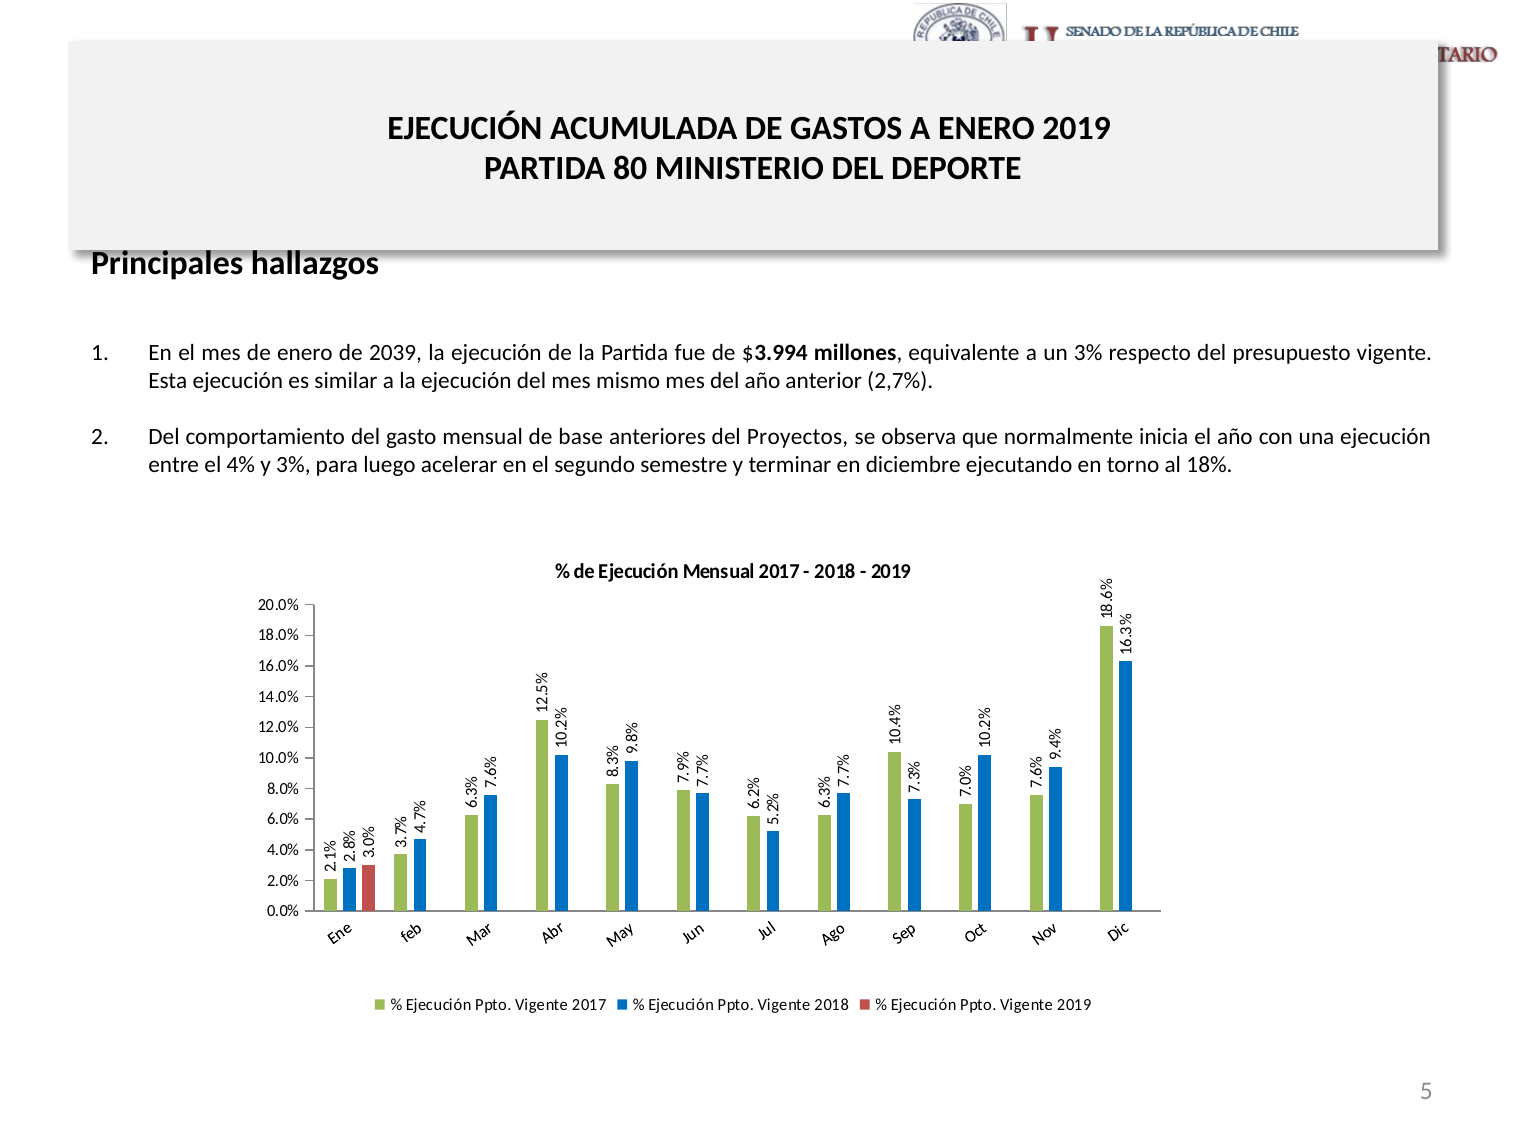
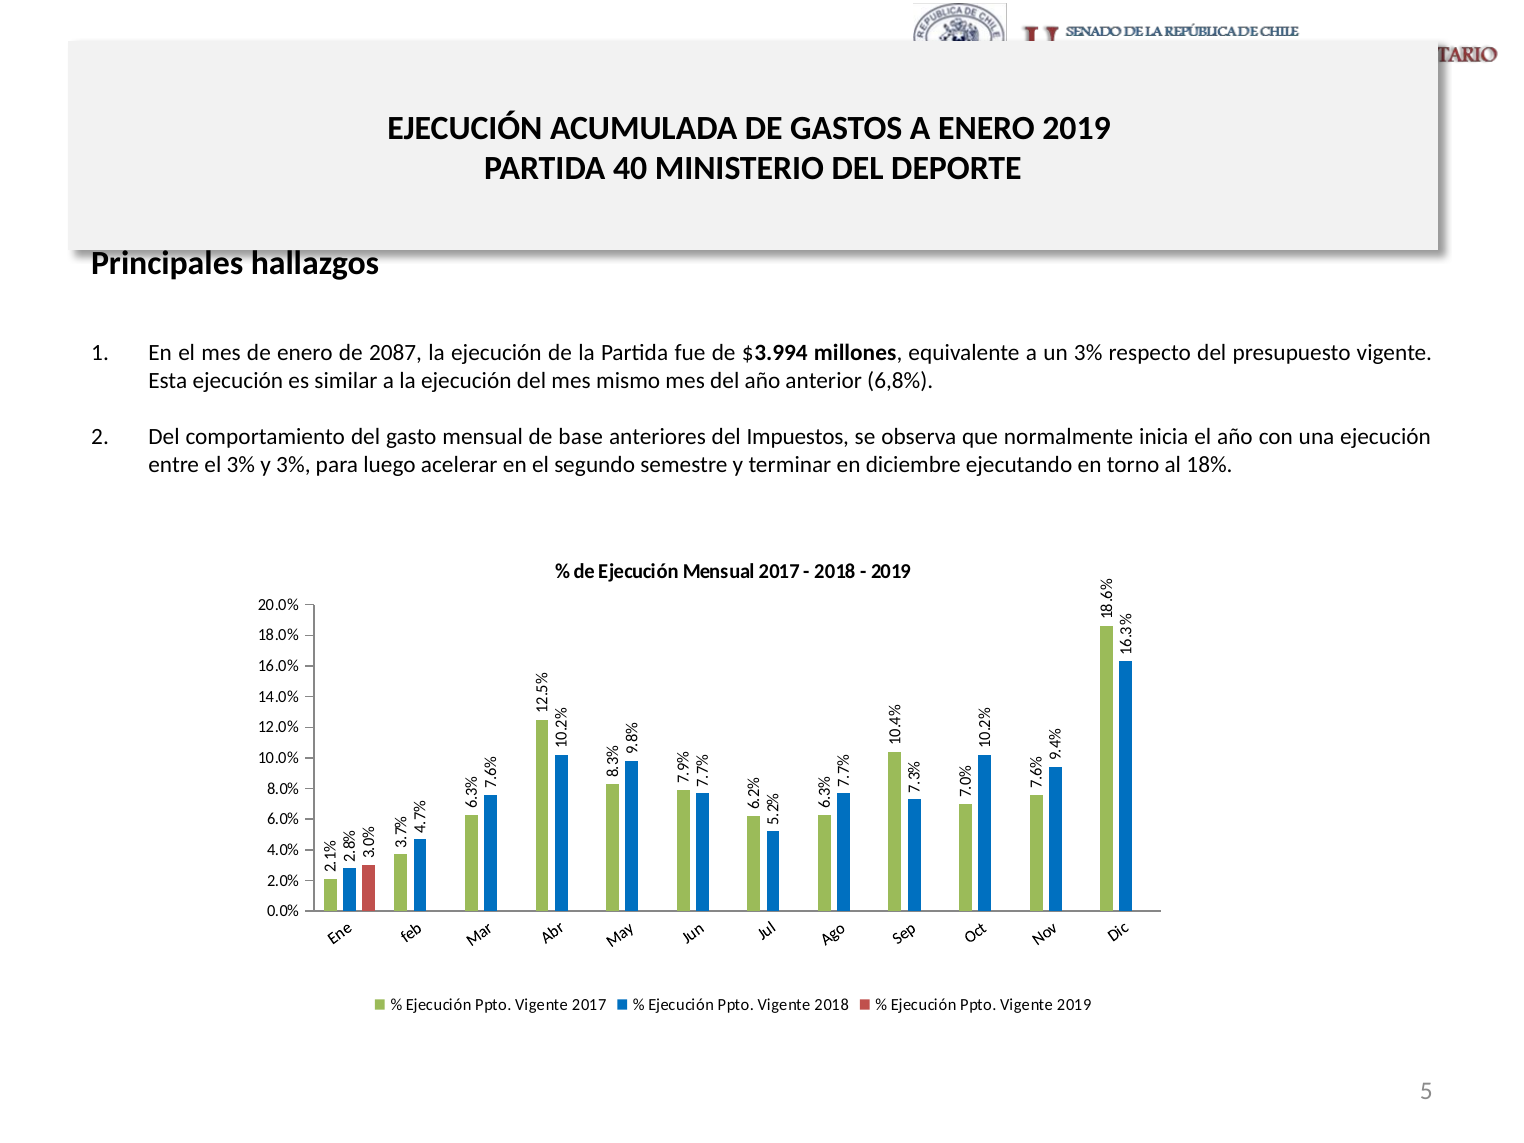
80: 80 -> 40 (630, 168)
2039: 2039 -> 2087 (396, 353)
2,7%: 2,7% -> 6,8% (900, 381)
Proyectos: Proyectos -> Impuestos (798, 437)
el 4%: 4% -> 3% (241, 465)
